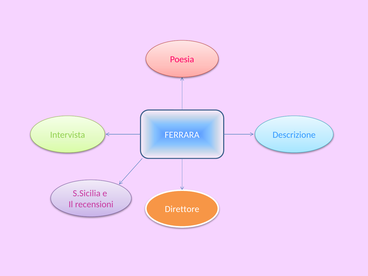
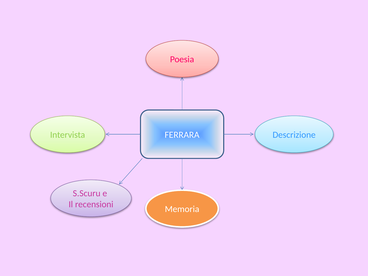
S.Sicilia: S.Sicilia -> S.Scuru (87, 193)
Direttore: Direttore -> Memoria (182, 209)
